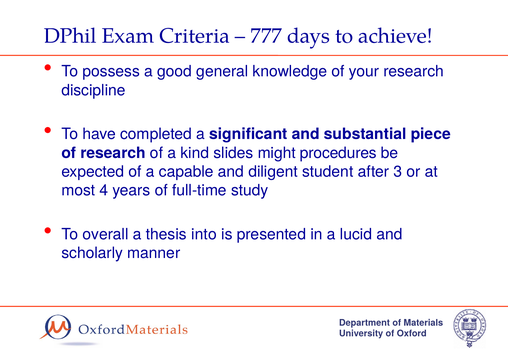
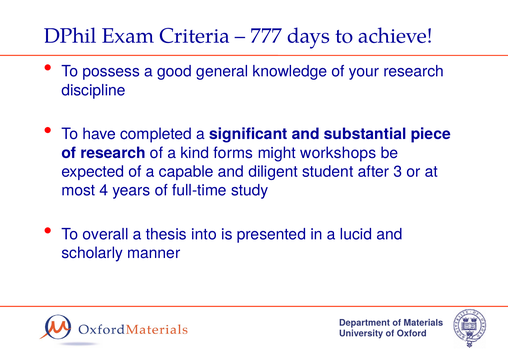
slides: slides -> forms (233, 153)
procedures: procedures -> workshops (338, 153)
